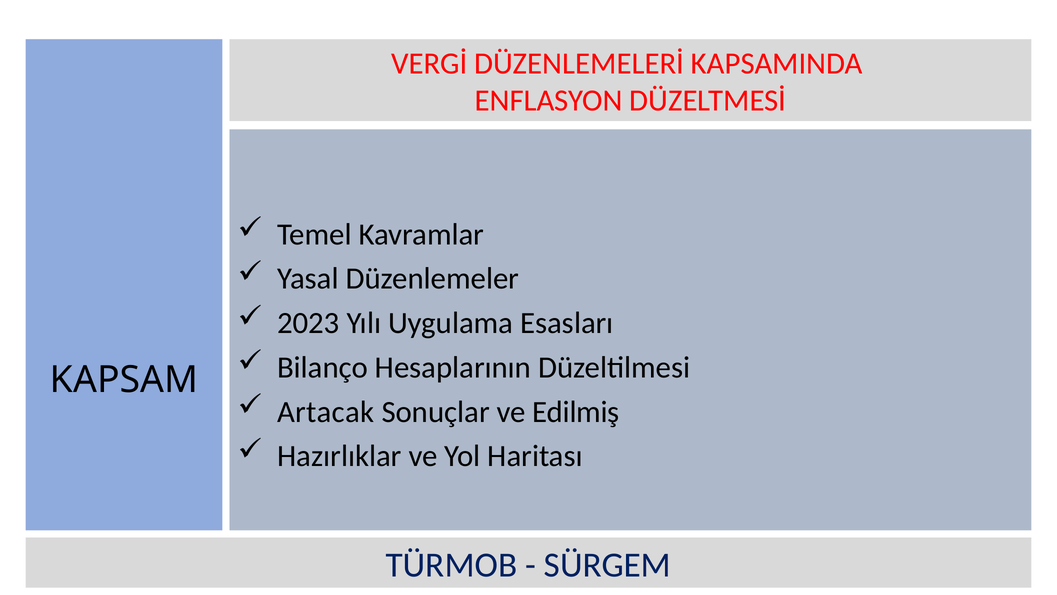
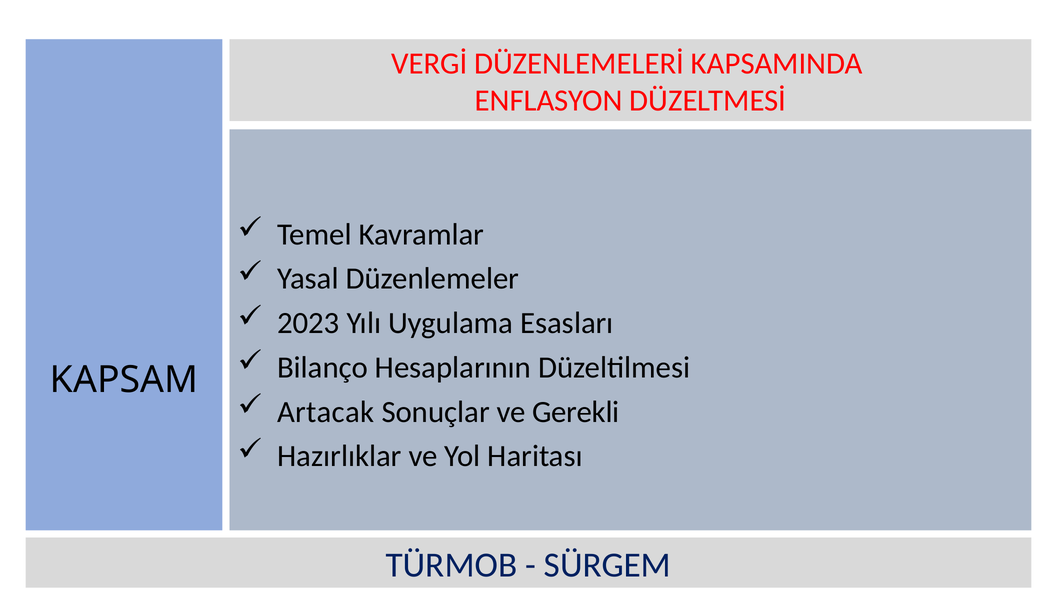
Edilmiş: Edilmiş -> Gerekli (576, 412)
